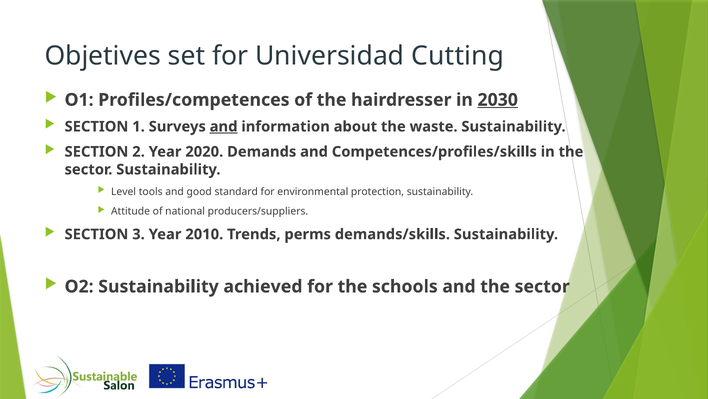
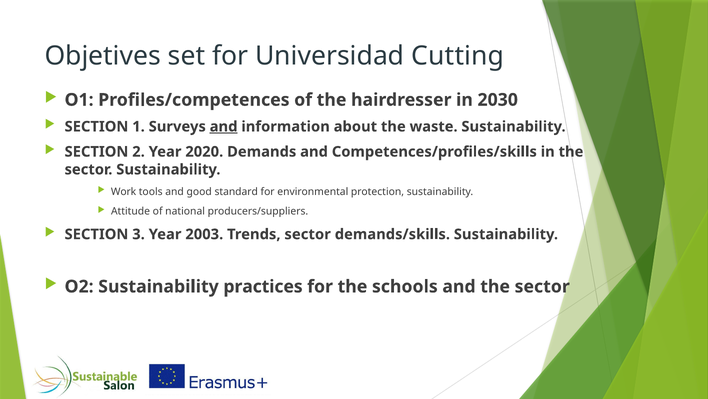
2030 underline: present -> none (498, 100)
Level: Level -> Work (124, 191)
2010: 2010 -> 2003 (204, 234)
Trends perms: perms -> sector (308, 234)
achieved: achieved -> practices (263, 286)
